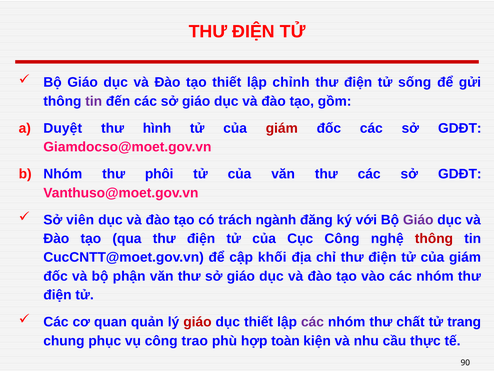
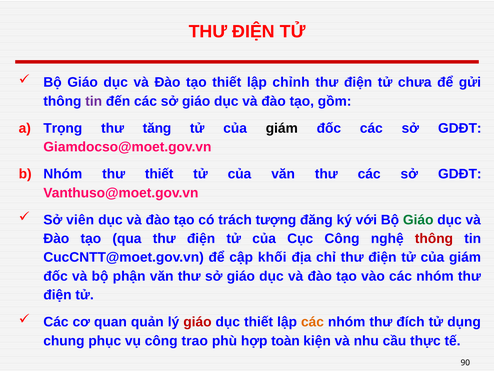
sống: sống -> chưa (415, 82)
Duyệt: Duyệt -> Trọng (63, 128)
hình: hình -> tăng (157, 128)
giám colour: red -> black (282, 128)
thư phôi: phôi -> thiết (159, 174)
ngành: ngành -> tượng (276, 220)
Giáo colour: purple -> green (418, 220)
các colour: purple -> orange (312, 322)
chất: chất -> đích (410, 322)
trang: trang -> dụng (464, 322)
